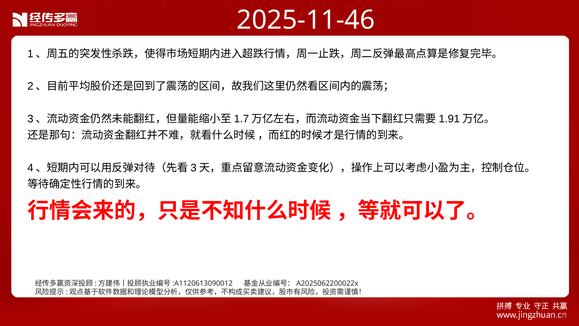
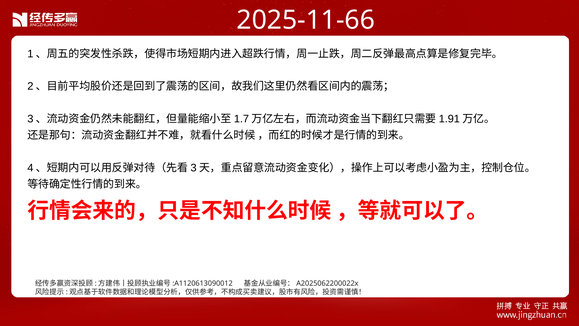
2025-11-46: 2025-11-46 -> 2025-11-66 (306, 20)
